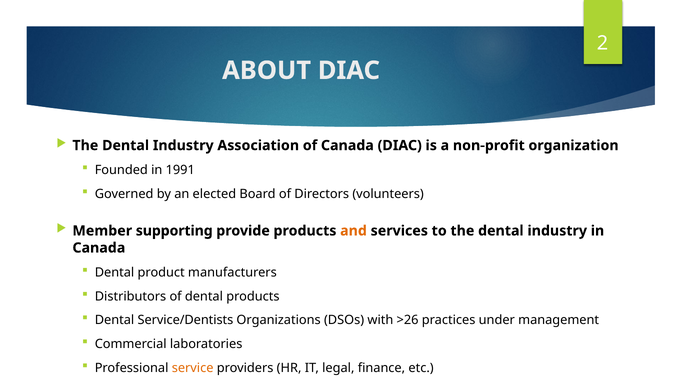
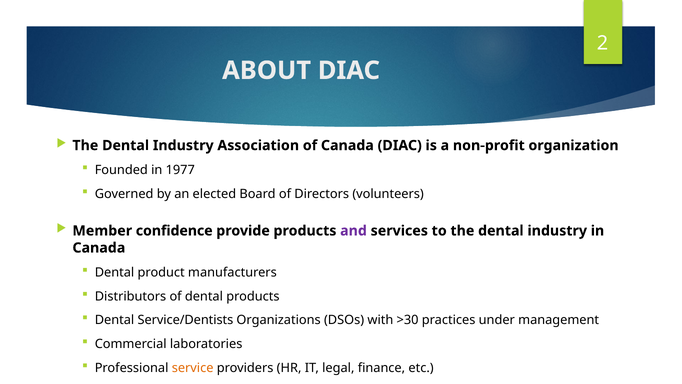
1991: 1991 -> 1977 (180, 170)
supporting: supporting -> confidence (174, 231)
and colour: orange -> purple (353, 231)
>26: >26 -> >30 (408, 320)
